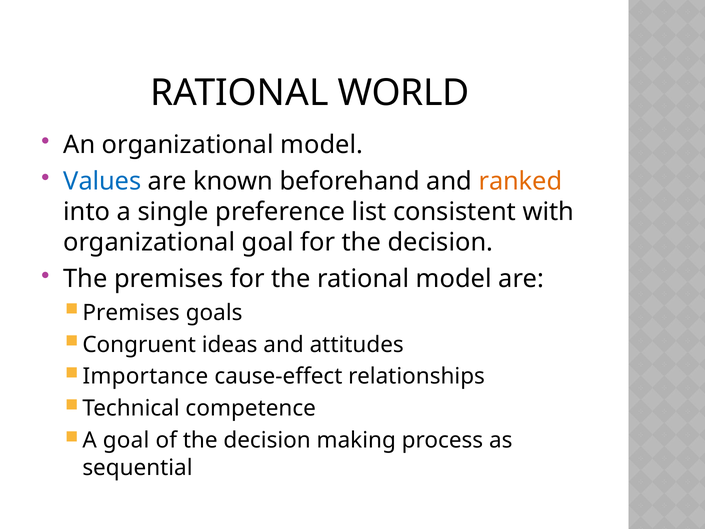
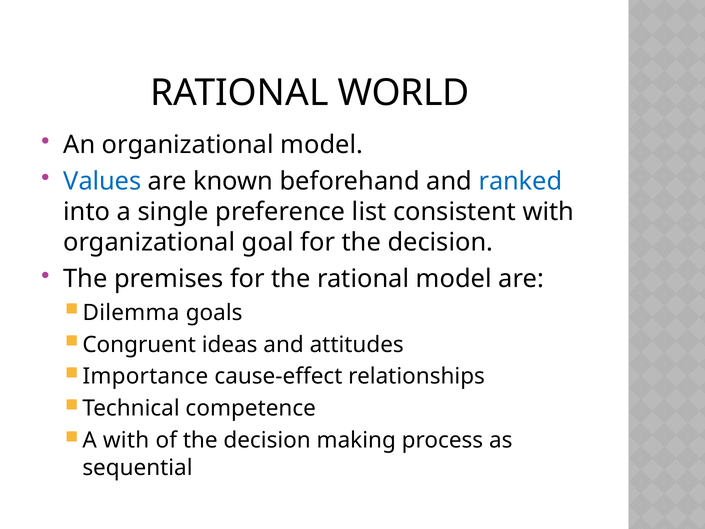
ranked colour: orange -> blue (521, 181)
Premises: Premises -> Dilemma (131, 312)
A goal: goal -> with (126, 440)
